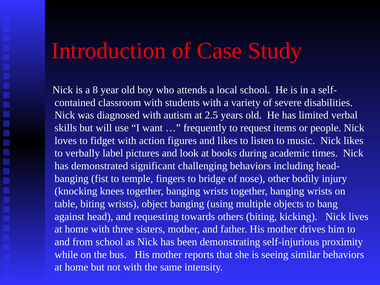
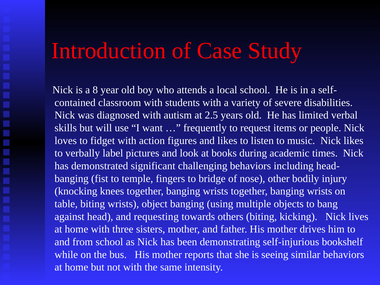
proximity: proximity -> bookshelf (342, 242)
